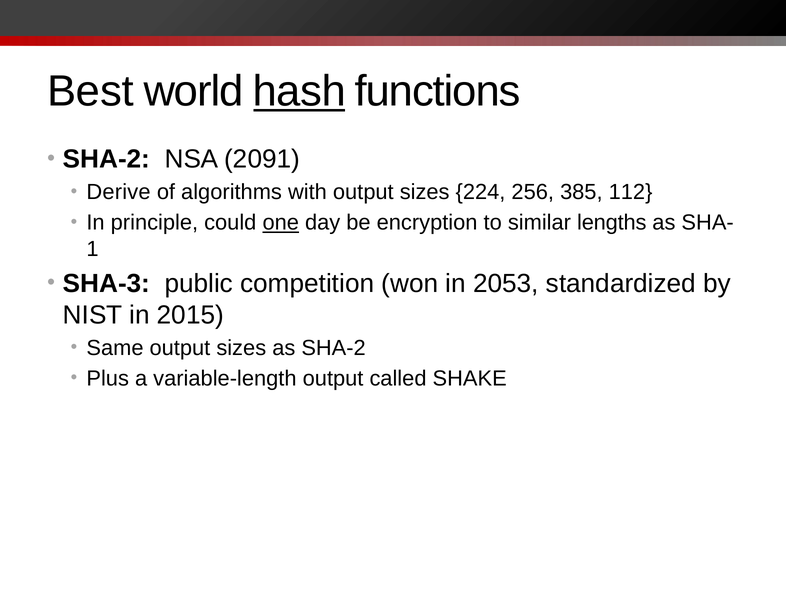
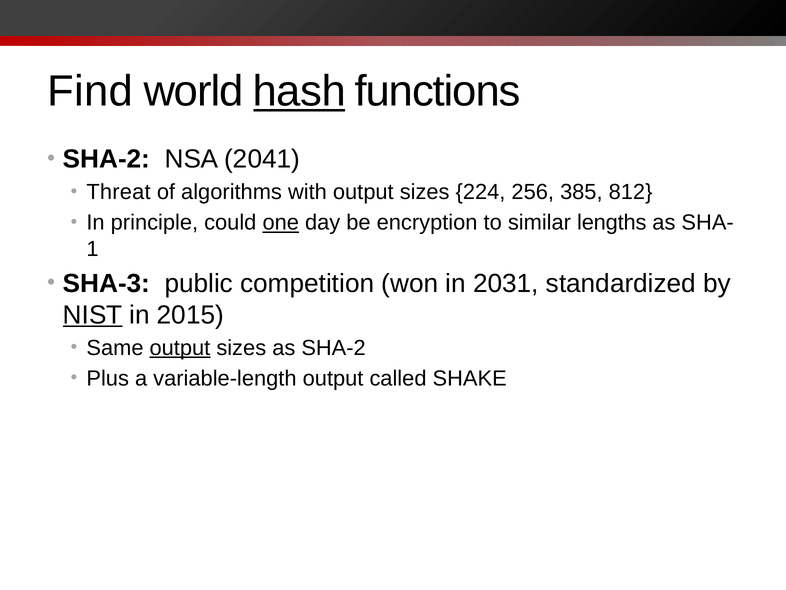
Best: Best -> Find (90, 91)
2091: 2091 -> 2041 (262, 159)
Derive: Derive -> Threat (119, 192)
112: 112 -> 812 (631, 192)
2053: 2053 -> 2031 (506, 283)
NIST underline: none -> present (93, 315)
output underline: none -> present (180, 348)
